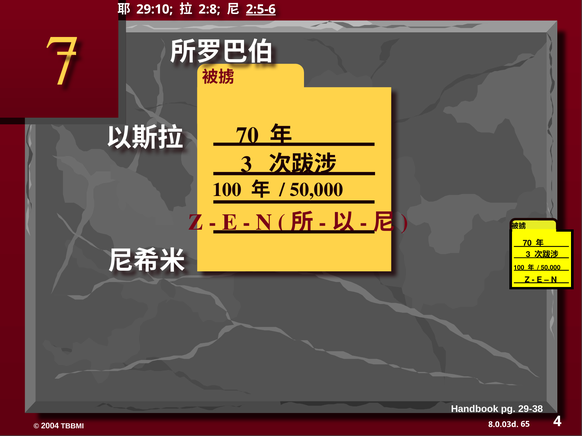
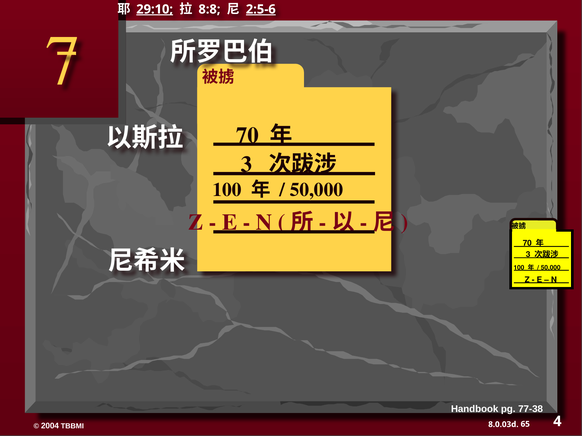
29:10 underline: none -> present (155, 9)
2:8: 2:8 -> 8:8 (209, 9)
29-38: 29-38 -> 77-38 (531, 409)
